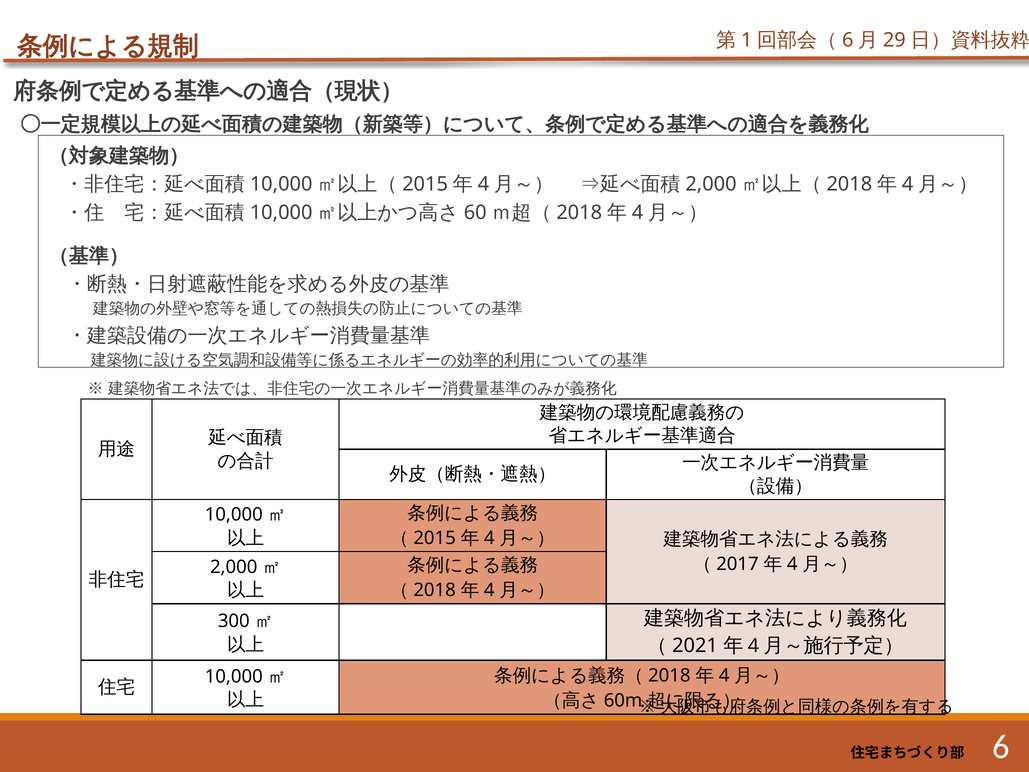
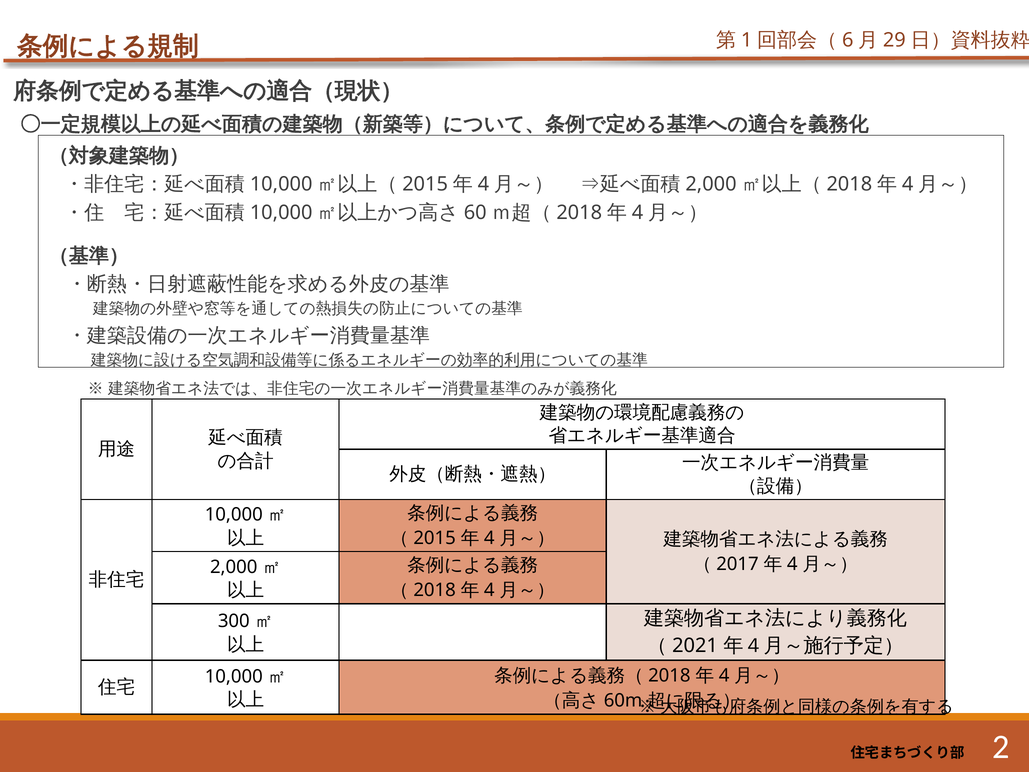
6: 6 -> 2 (1001, 747)
